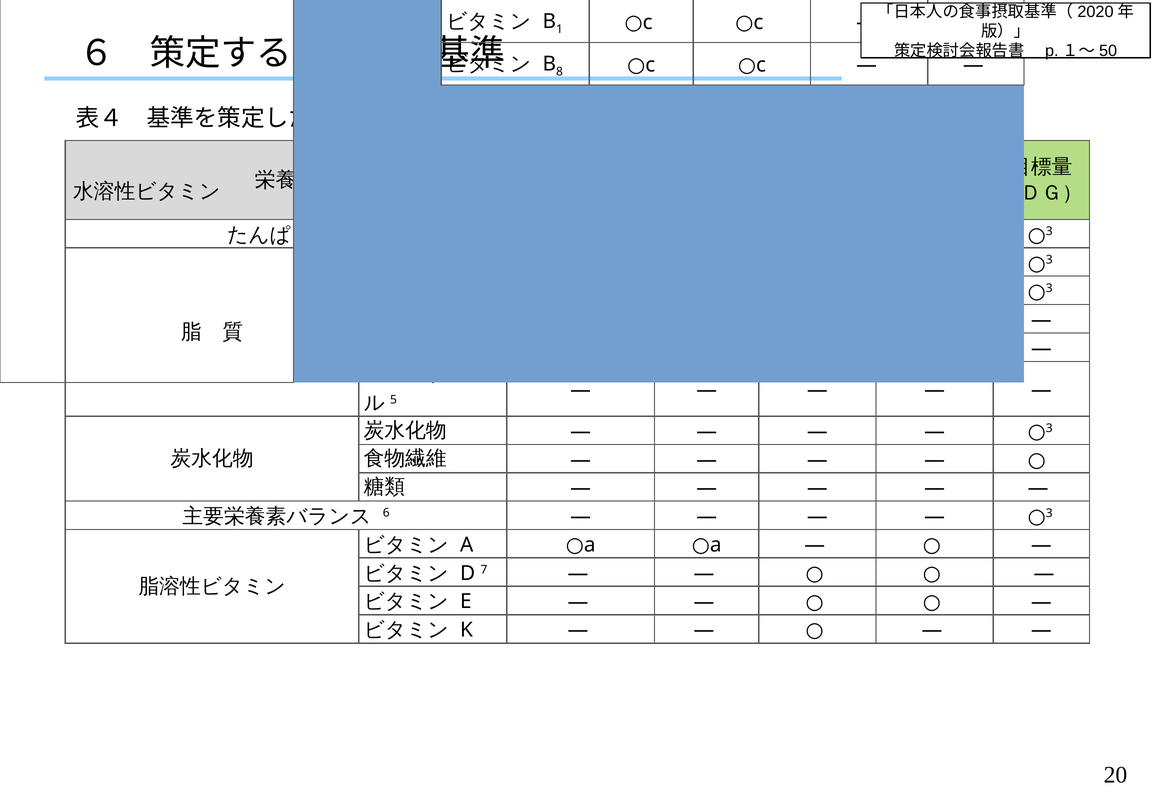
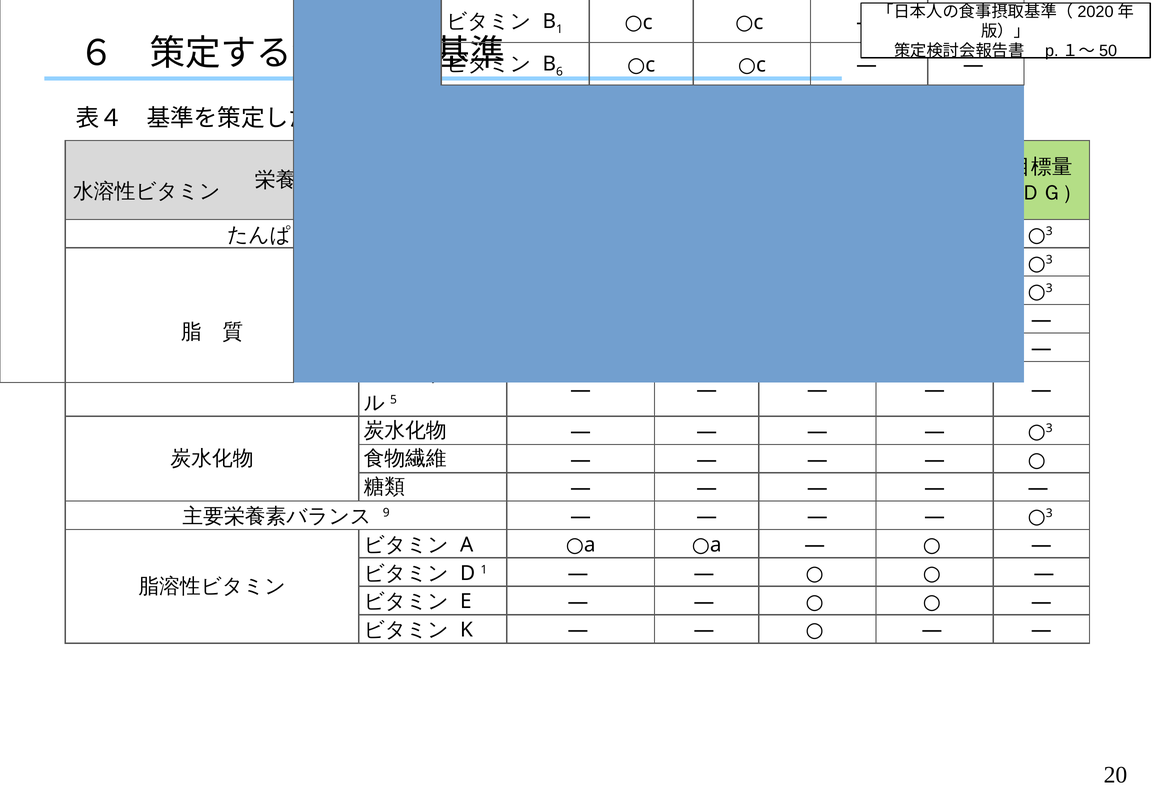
8: 8 -> 6 (559, 72)
6: 6 -> 9 (386, 513)
D 7: 7 -> 1 (484, 570)
